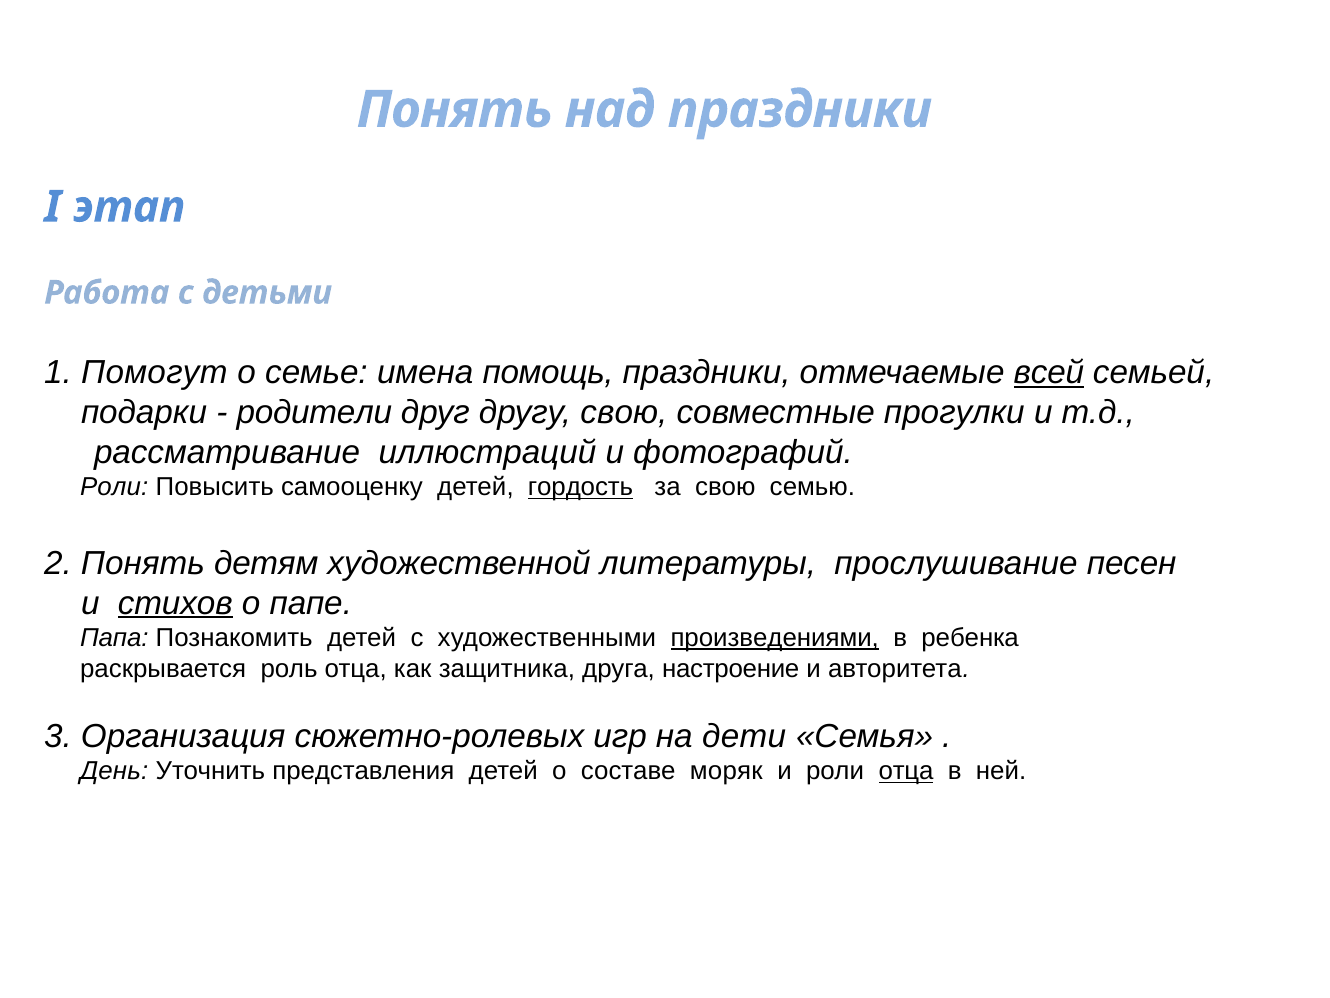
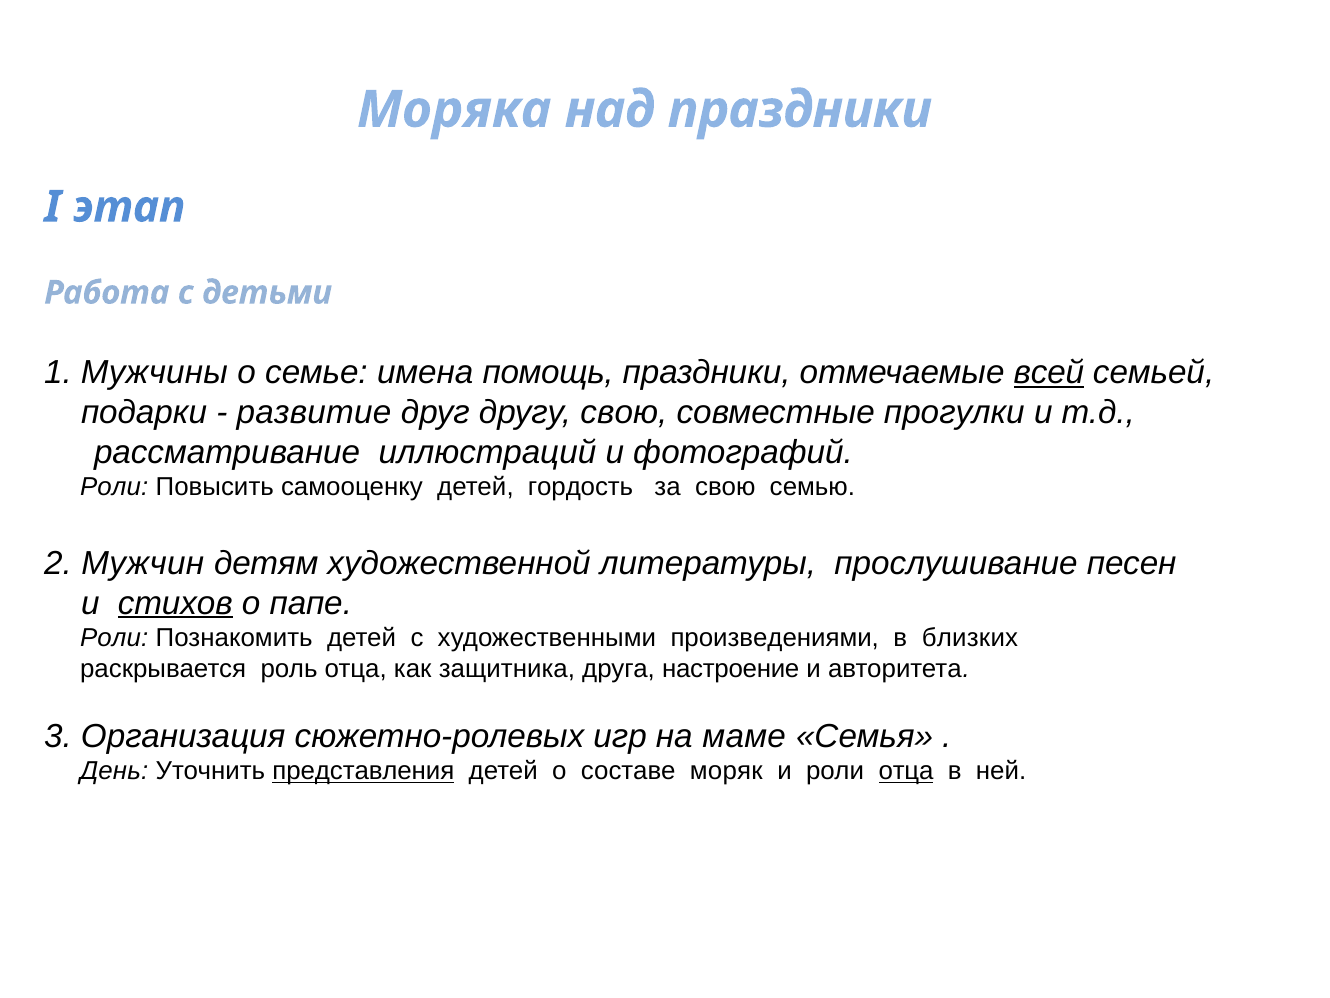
Понять: Понять -> Моряка (454, 110)
Помогут: Помогут -> Мужчины (154, 372)
родители: родители -> развитие (314, 412)
гордость underline: present -> none (580, 487)
2 Понять: Понять -> Мужчин (143, 563)
Папа: Папа -> Роли (114, 638)
произведениями underline: present -> none (775, 638)
ребенка: ребенка -> близких (970, 638)
дети: дети -> маме (744, 736)
представления underline: none -> present (363, 771)
